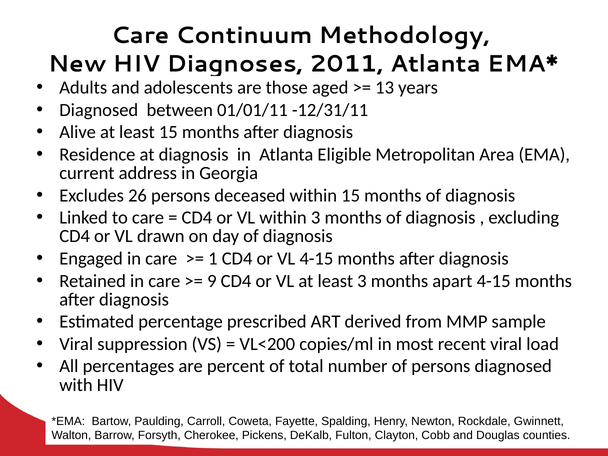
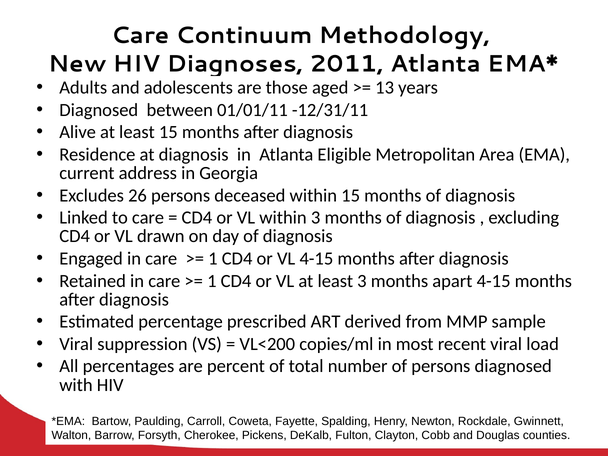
9: 9 -> 1 (212, 281)
